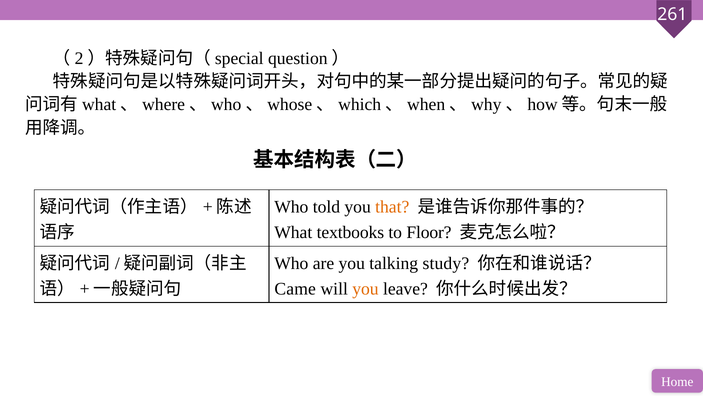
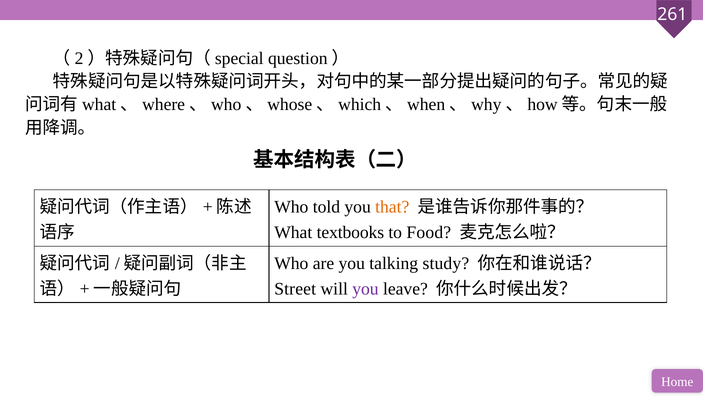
Floor: Floor -> Food (429, 232)
Came: Came -> Street (295, 289)
you colour: orange -> purple (365, 289)
